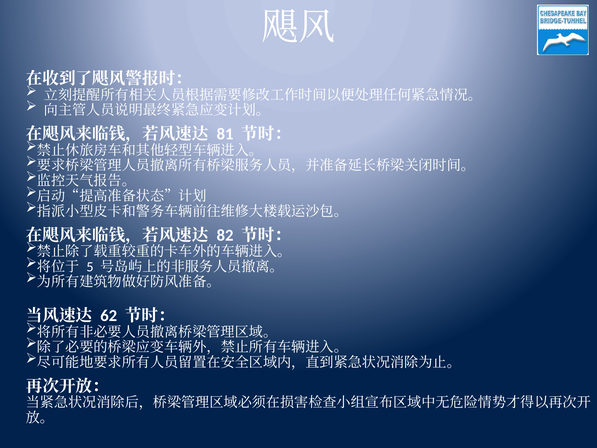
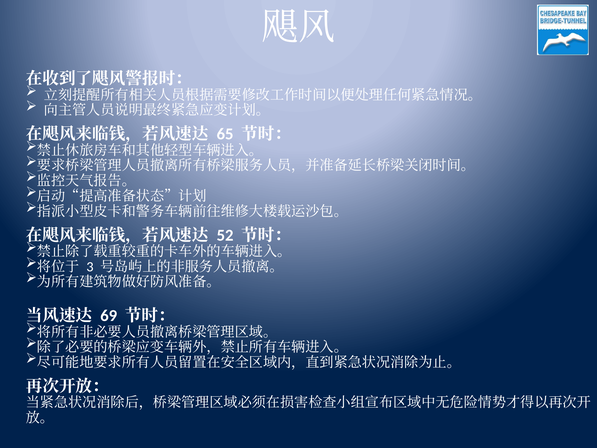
81: 81 -> 65 (225, 134)
82: 82 -> 52 (225, 235)
5: 5 -> 3 (90, 267)
62: 62 -> 69 (109, 316)
